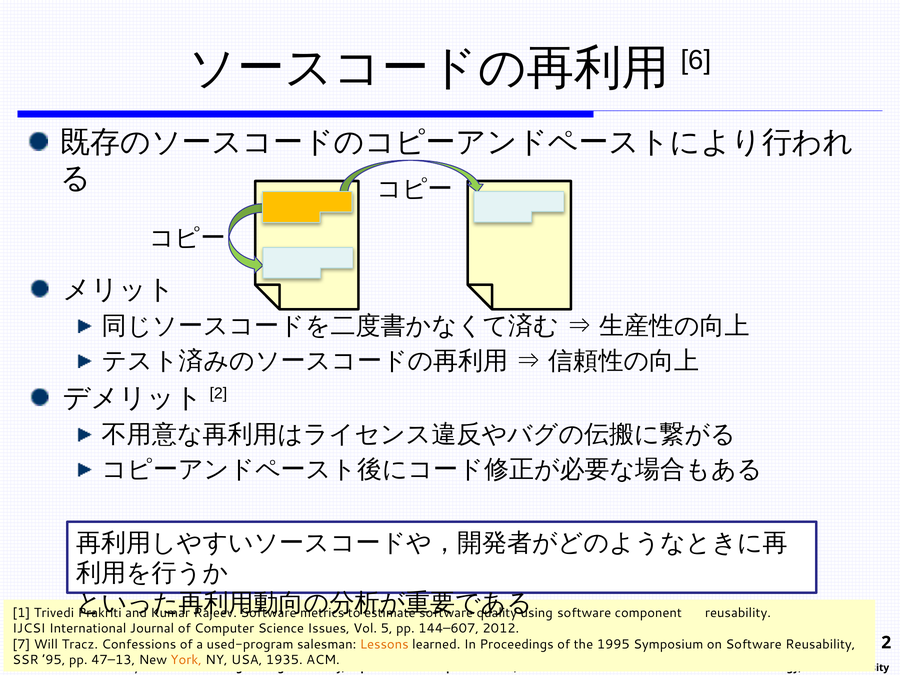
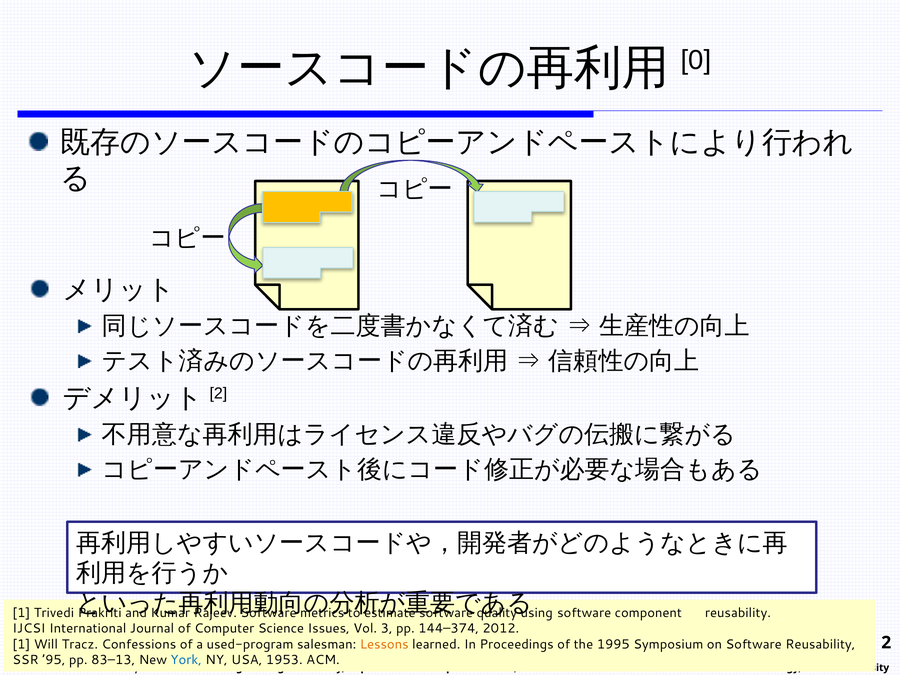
6: 6 -> 0 (696, 60)
5: 5 -> 3 (387, 629)
144–607: 144–607 -> 144–374 (449, 629)
7: 7 -> 1 (21, 644)
47–13: 47–13 -> 83–13 (113, 660)
York colour: orange -> blue (186, 660)
1935: 1935 -> 1953 (284, 660)
